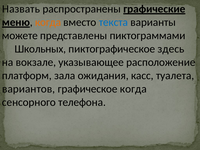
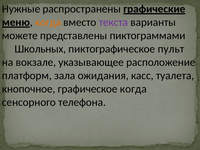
Назвать: Назвать -> Нужные (21, 9)
текста colour: blue -> purple (113, 22)
здесь: здесь -> пульт (171, 49)
вариантов: вариантов -> кнопочное (29, 89)
